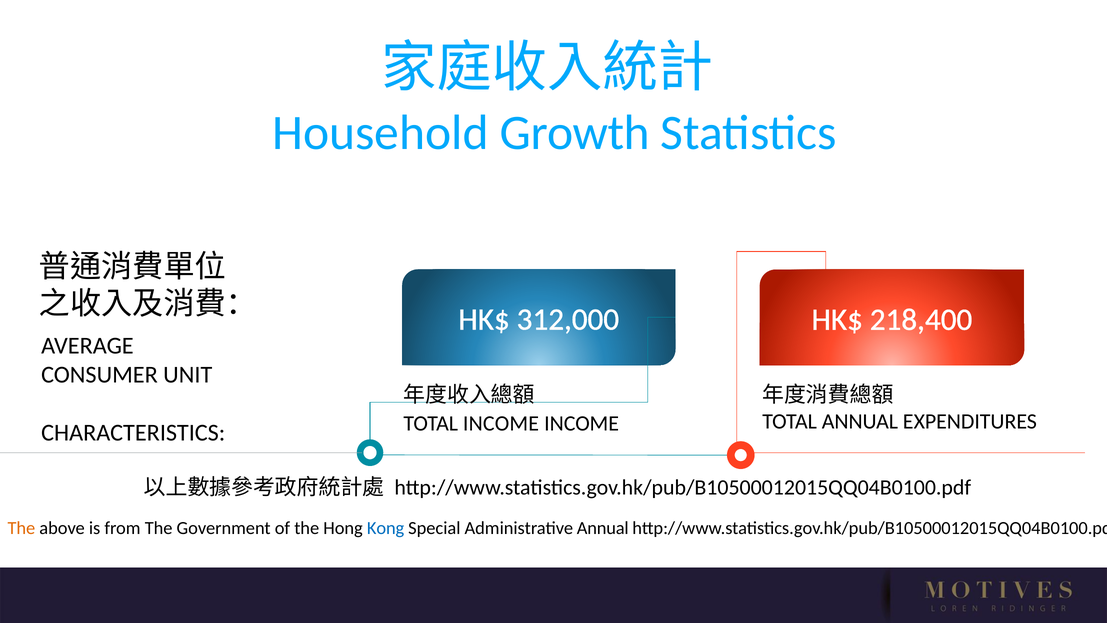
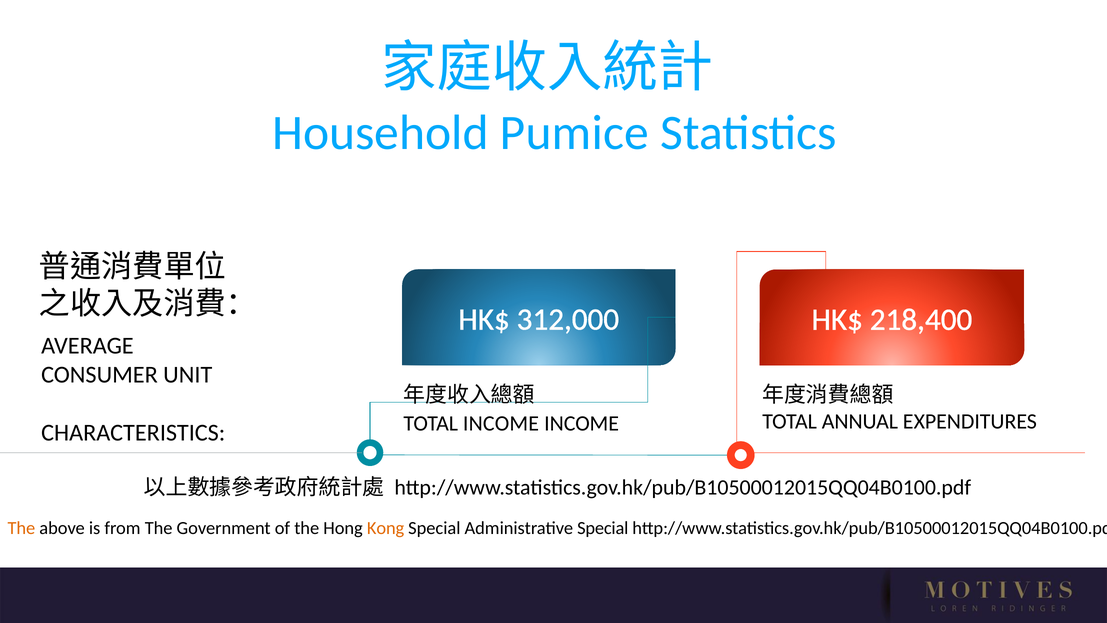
Growth: Growth -> Pumice (575, 133)
Kong colour: blue -> orange (386, 528)
Administrative Annual: Annual -> Special (603, 528)
